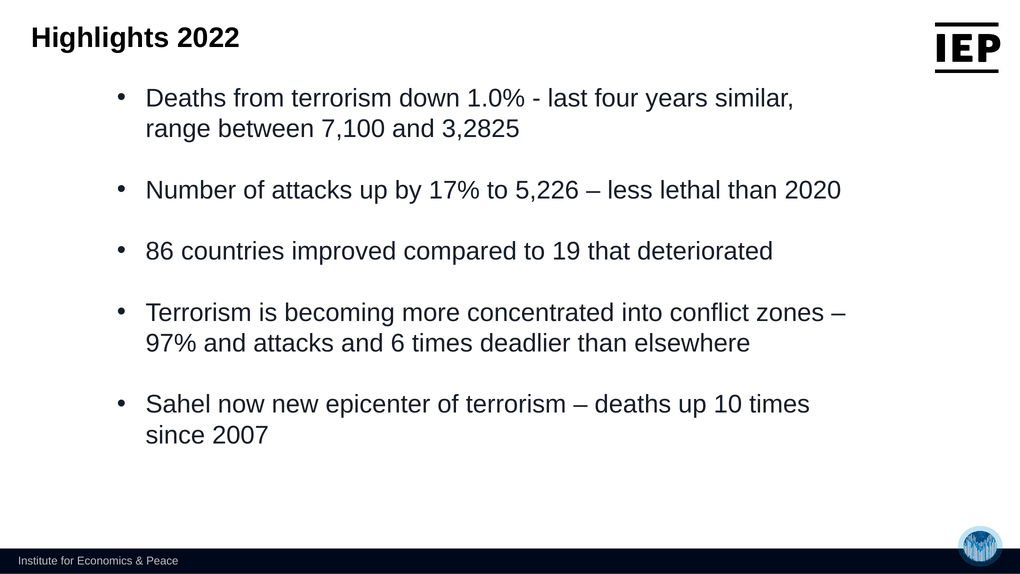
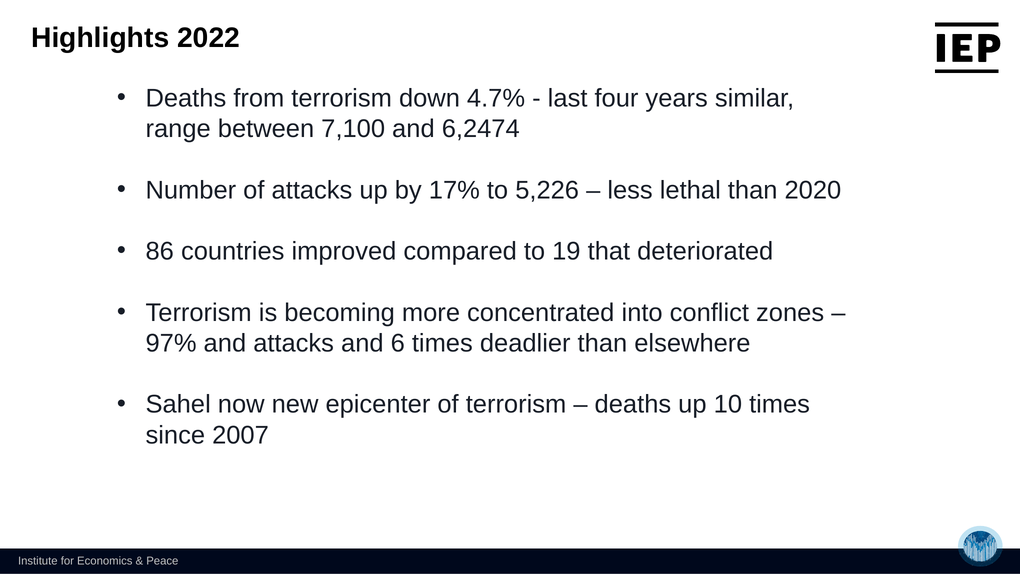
1.0%: 1.0% -> 4.7% (496, 98)
3,2825: 3,2825 -> 6,2474 (481, 129)
